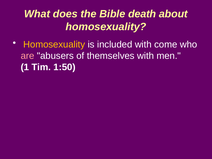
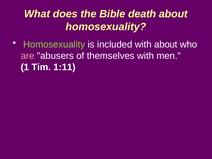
Homosexuality colour: yellow -> light green (54, 44)
with come: come -> about (166, 44)
1:50: 1:50 -> 1:11 (64, 67)
